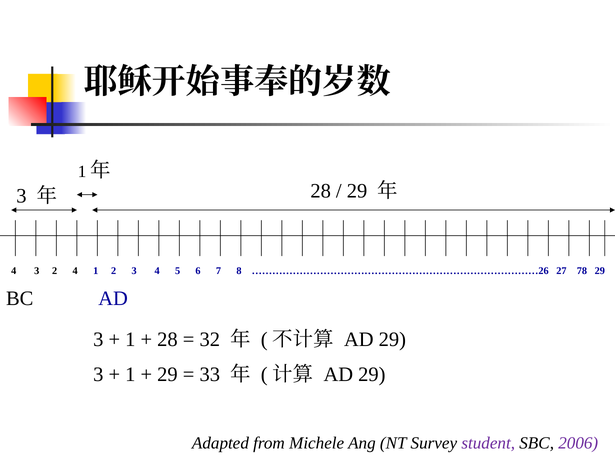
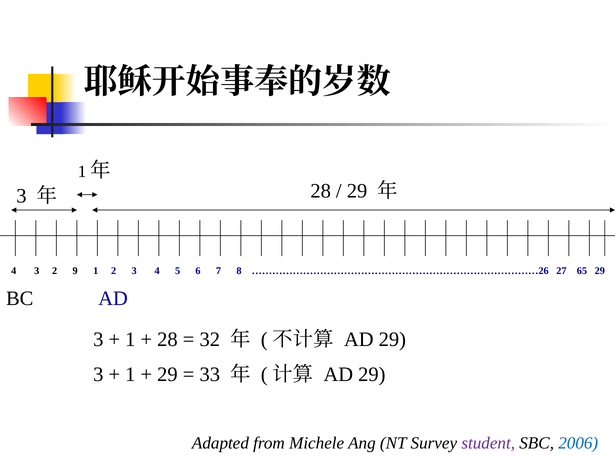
2 4: 4 -> 9 (75, 271)
78: 78 -> 65 (582, 271)
2006 colour: purple -> blue (578, 443)
